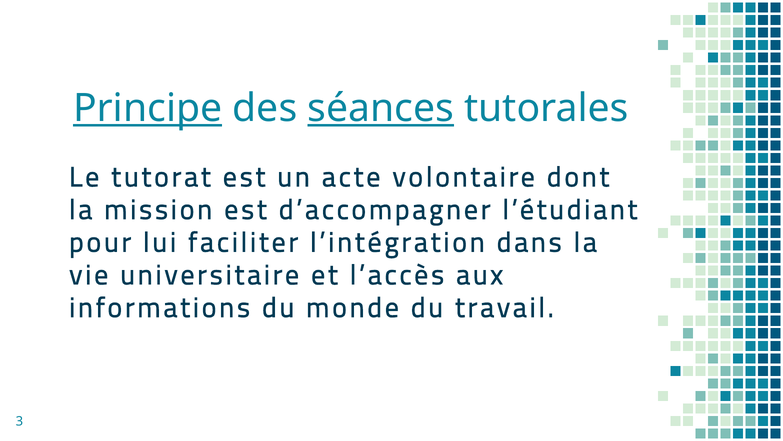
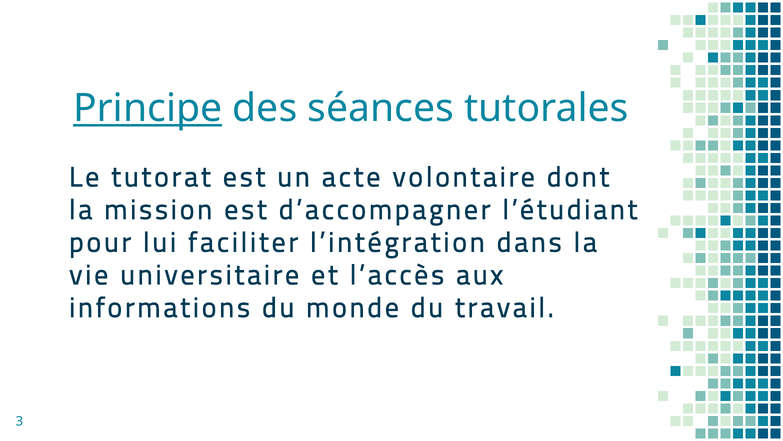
séances underline: present -> none (381, 108)
